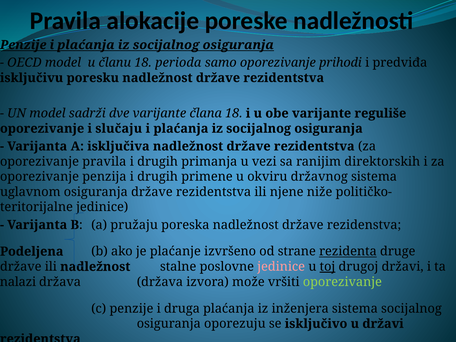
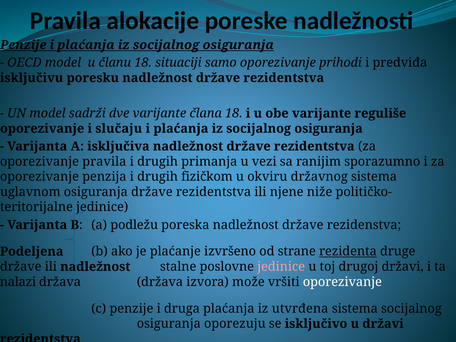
perioda: perioda -> situaciji (178, 63)
direktorskih: direktorskih -> sporazumno (382, 162)
primene: primene -> fizičkom (207, 177)
pružaju: pružaju -> podležu (134, 225)
toj underline: present -> none (327, 267)
oporezivanje colour: light green -> white (342, 282)
inženjera: inženjera -> utvrđena (300, 309)
